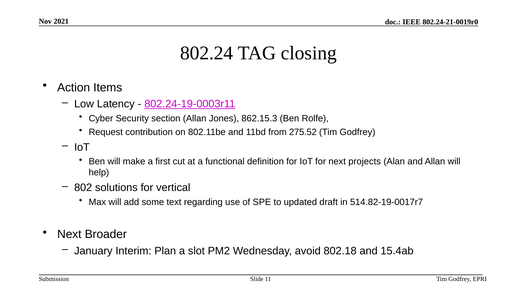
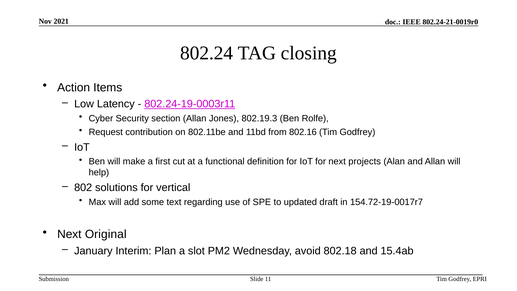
862.15.3: 862.15.3 -> 802.19.3 (259, 118)
275.52: 275.52 -> 802.16 (303, 132)
514.82-19-0017r7: 514.82-19-0017r7 -> 154.72-19-0017r7 (387, 202)
Broader: Broader -> Original (106, 234)
